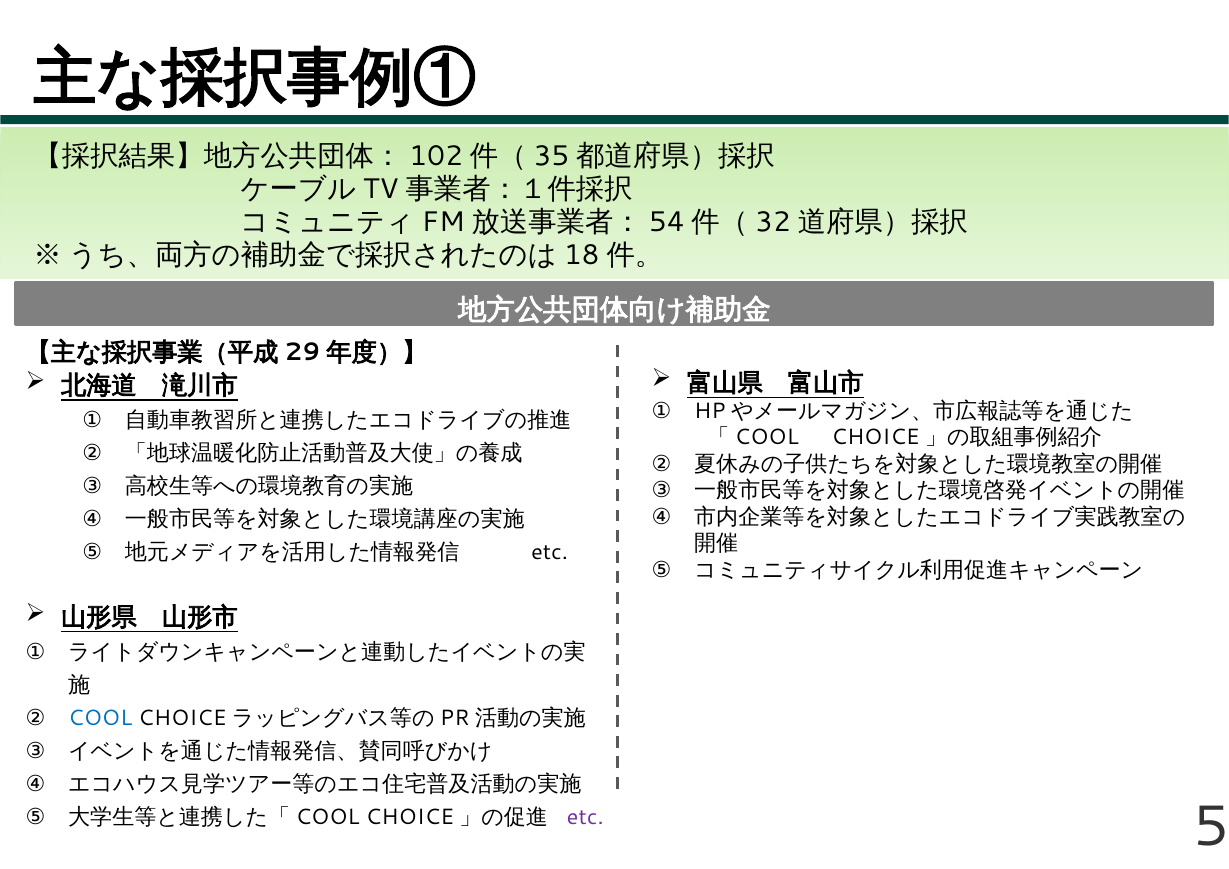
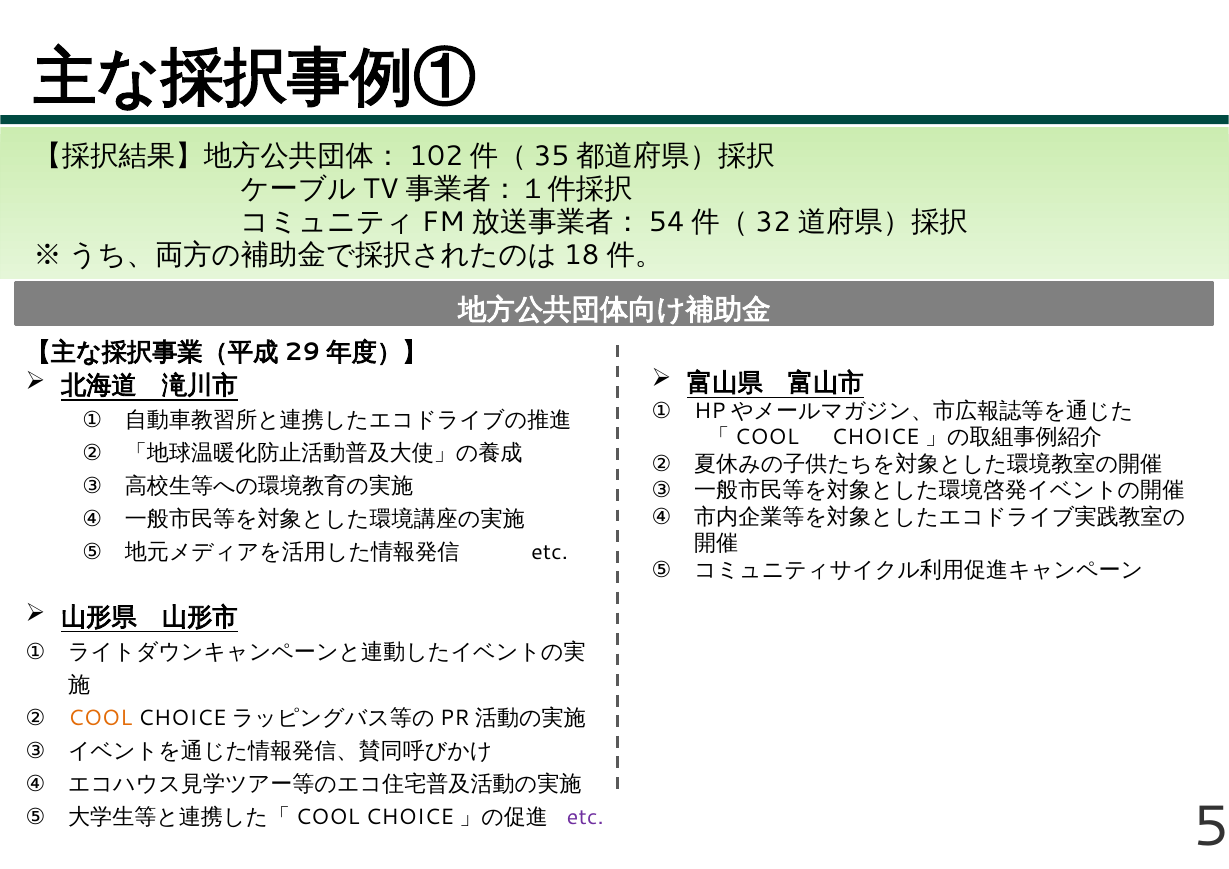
COOL colour: blue -> orange (100, 718)
